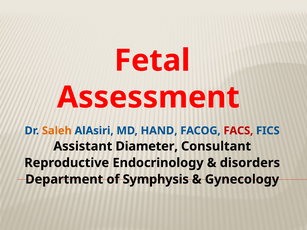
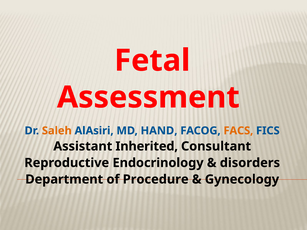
FACS colour: red -> orange (238, 131)
Diameter: Diameter -> Inherited (147, 146)
Symphysis: Symphysis -> Procedure (156, 180)
